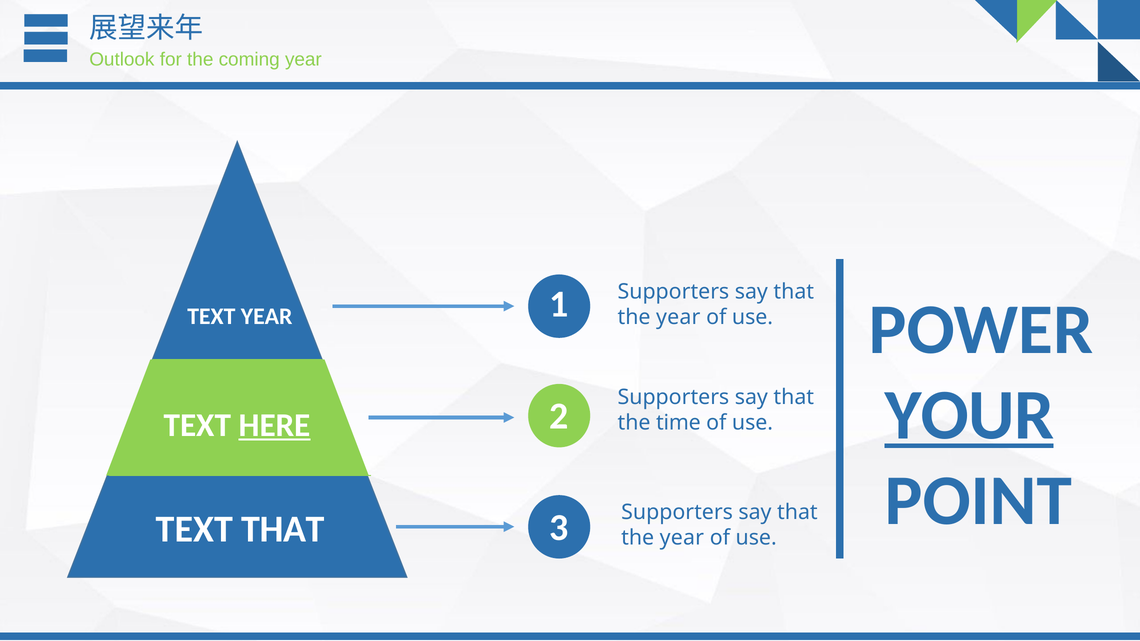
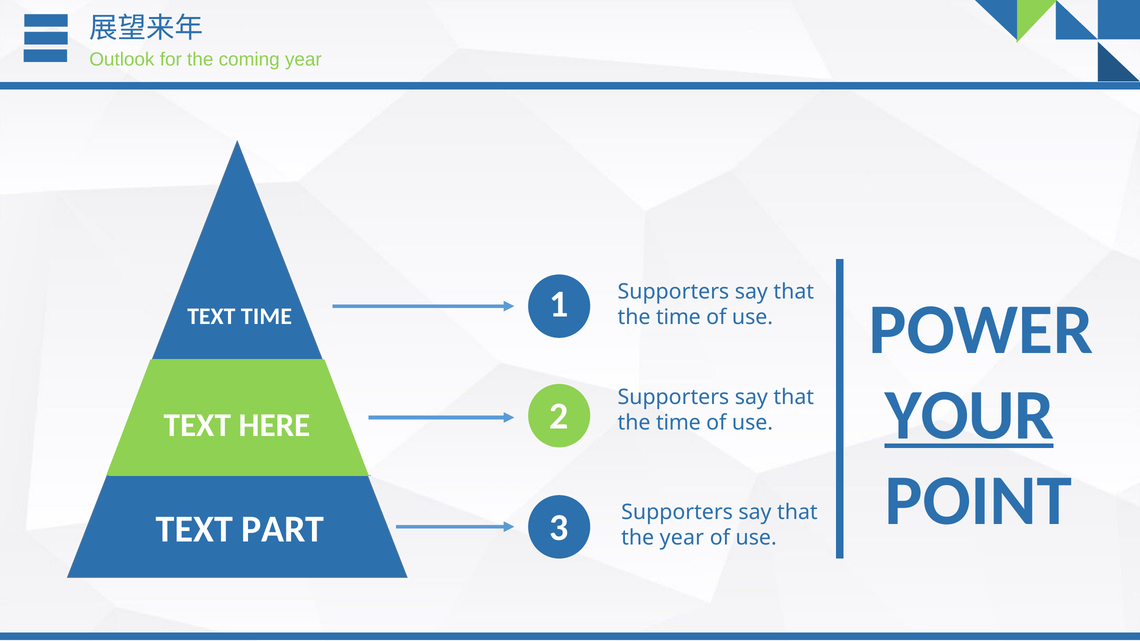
TEXT YEAR: YEAR -> TIME (266, 316)
year: year -> time (678, 317)
HERE underline: present -> none (275, 425)
TEXT THAT: THAT -> PART (283, 529)
